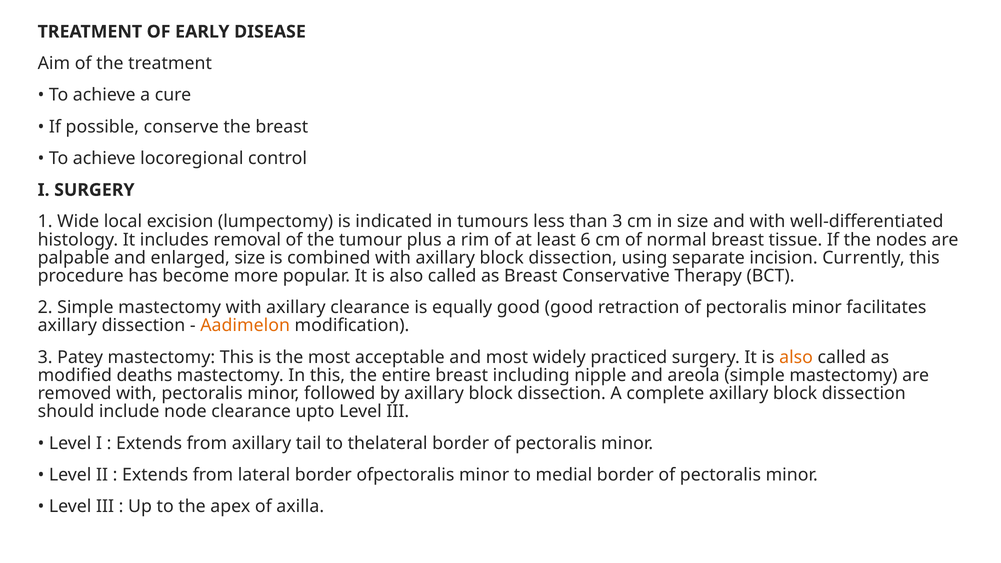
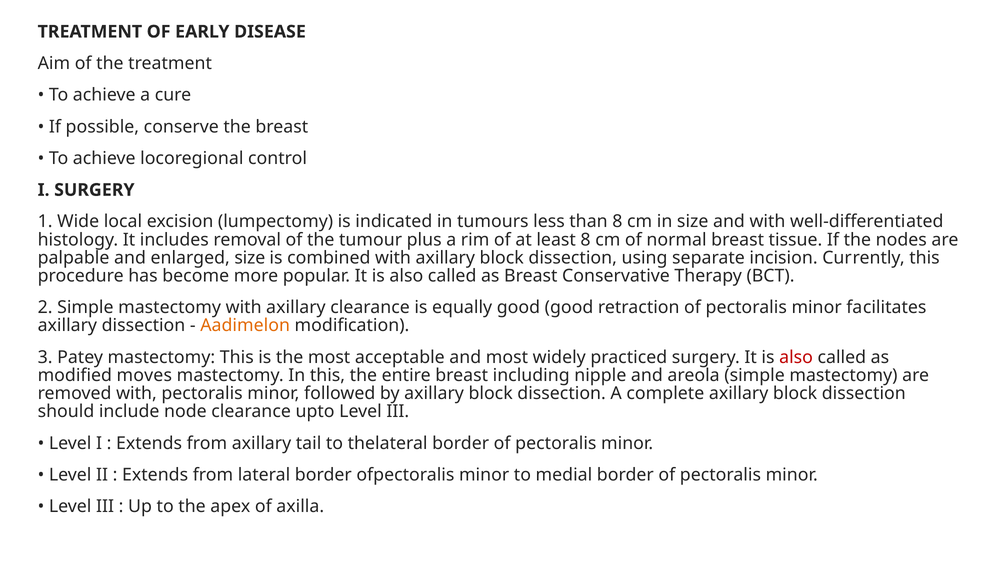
than 3: 3 -> 8 (617, 222)
least 6: 6 -> 8 (585, 240)
also colour: orange -> red (796, 357)
deaths: deaths -> moves (144, 375)
